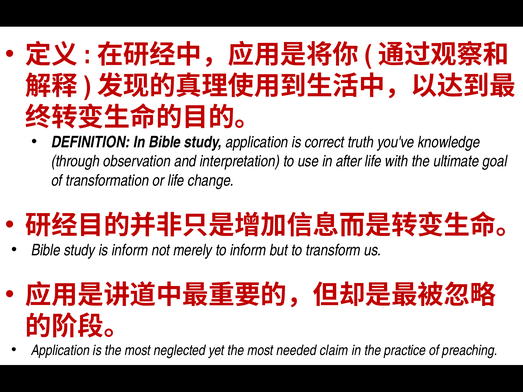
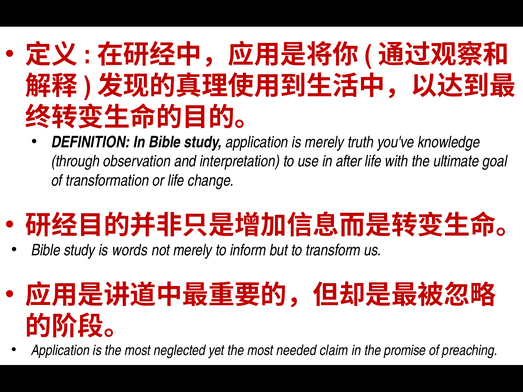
is correct: correct -> merely (324, 142)
is inform: inform -> words (130, 250)
practice: practice -> promise (405, 351)
